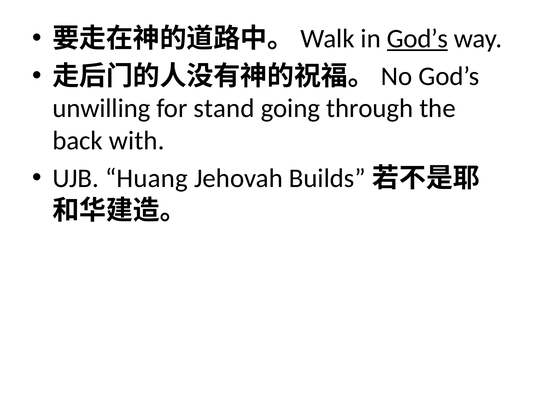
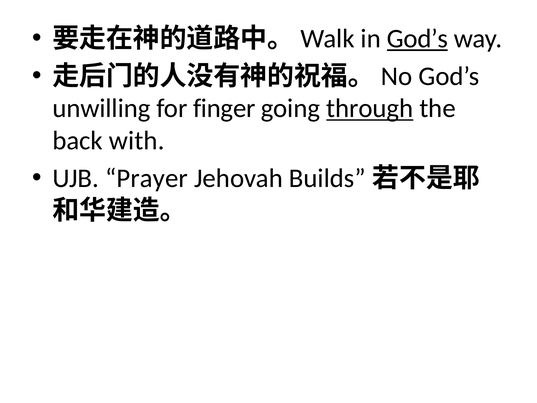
stand: stand -> finger (224, 108)
through underline: none -> present (370, 108)
Huang: Huang -> Prayer (146, 178)
